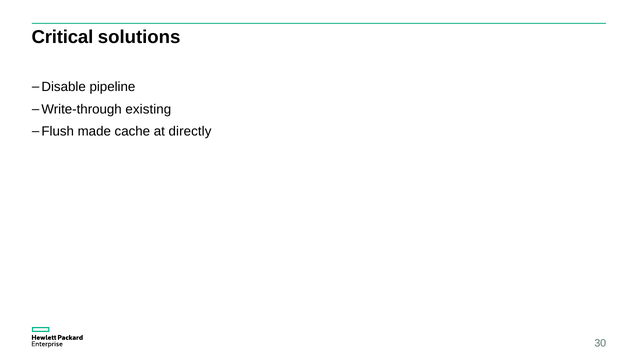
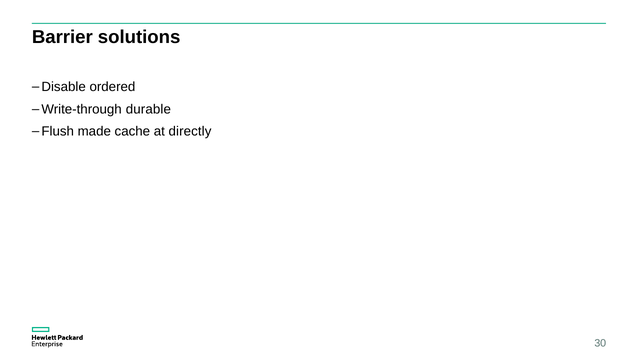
Critical: Critical -> Barrier (62, 37)
pipeline: pipeline -> ordered (112, 87)
existing: existing -> durable (148, 109)
